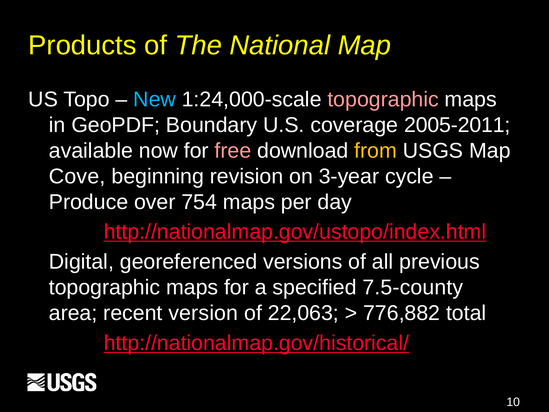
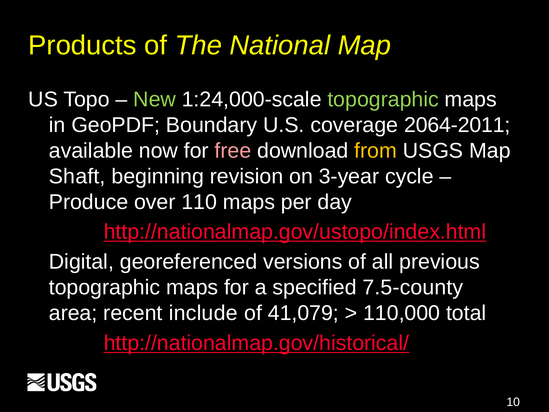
New colour: light blue -> light green (155, 99)
topographic colour: pink -> light green (383, 99)
2005-2011: 2005-2011 -> 2064-2011 (457, 125)
Cove: Cove -> Shaft (77, 176)
754: 754 -> 110 (199, 202)
version: version -> include (203, 313)
22,063: 22,063 -> 41,079 (303, 313)
776,882: 776,882 -> 110,000 (402, 313)
